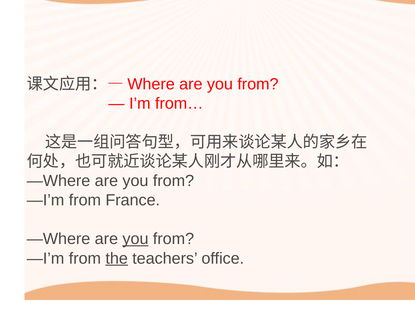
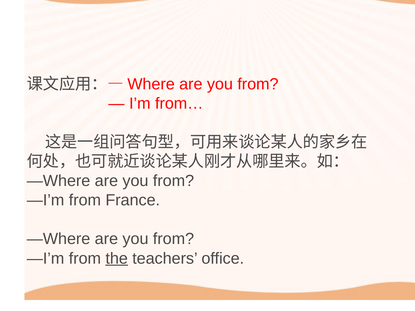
you underline: present -> none (135, 239)
